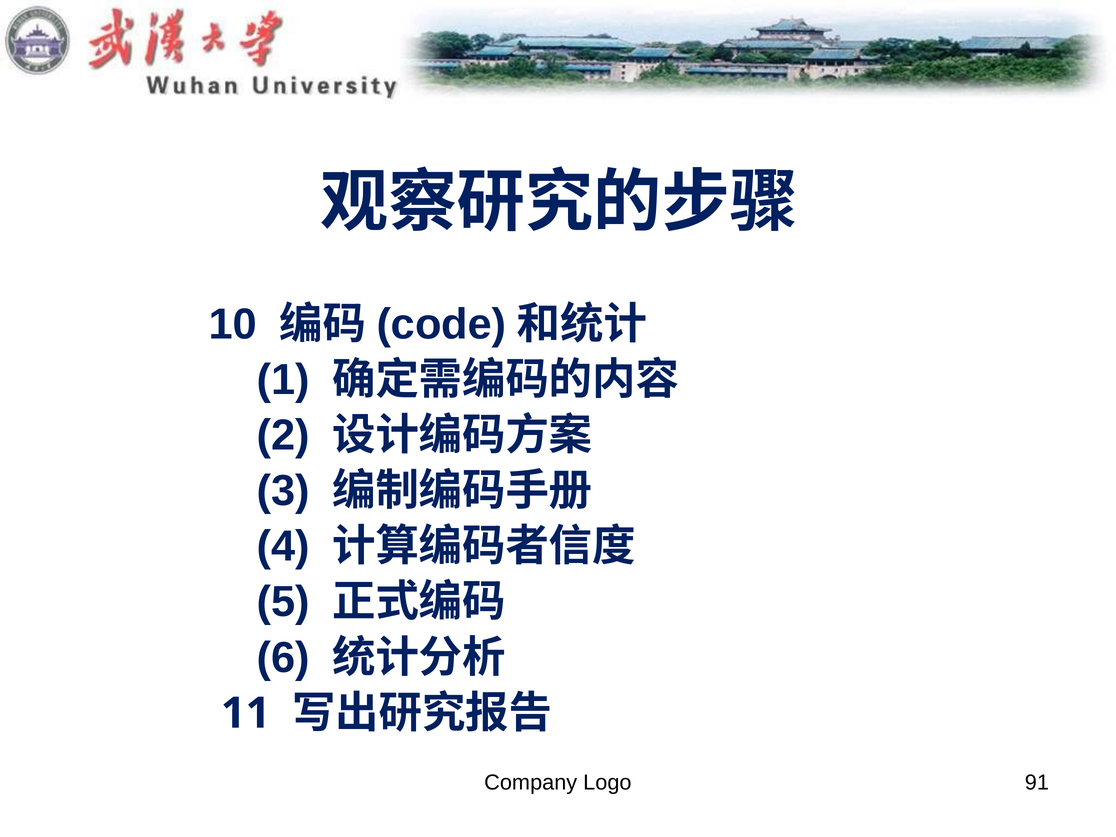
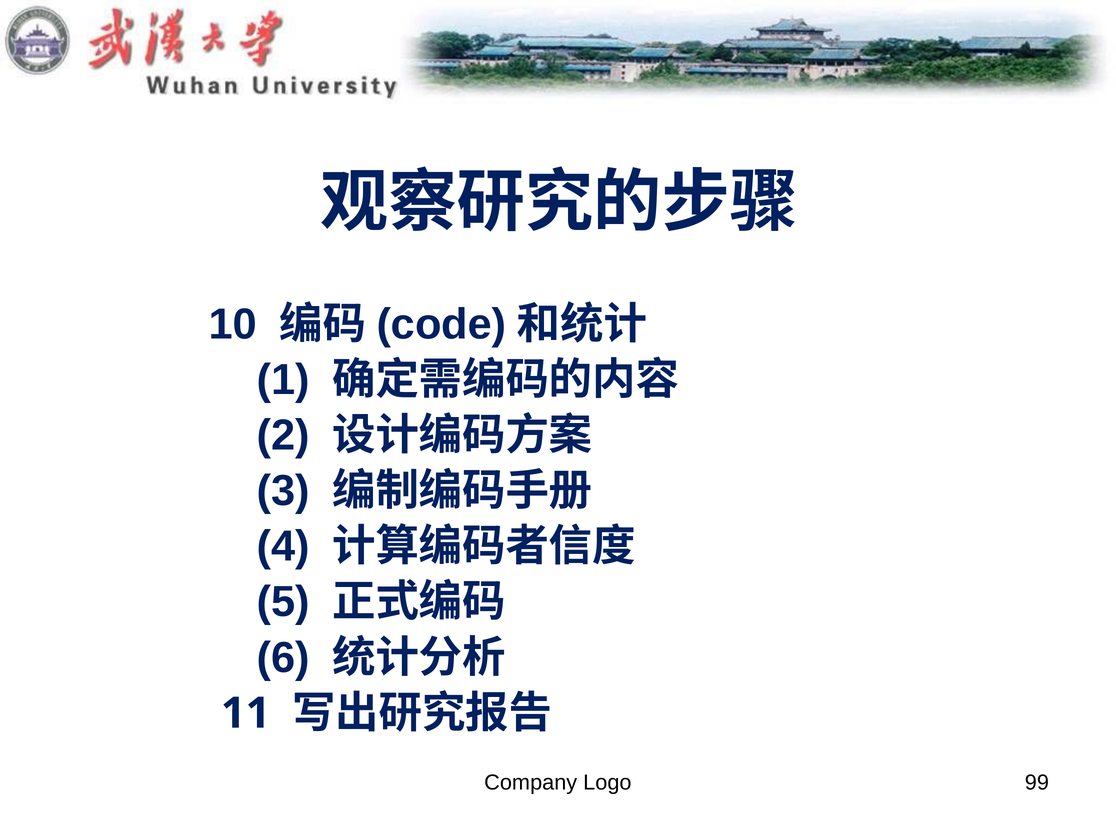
91: 91 -> 99 (1037, 782)
